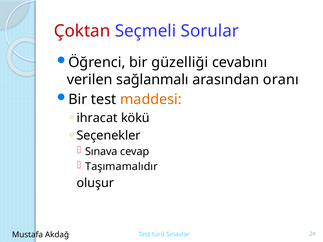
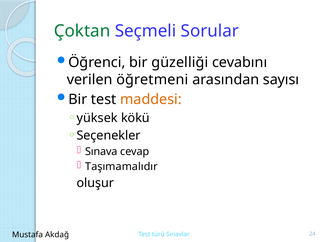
Çoktan colour: red -> green (82, 31)
sağlanmalı: sağlanmalı -> öğretmeni (152, 80)
oranı: oranı -> sayısı (281, 80)
ihracat: ihracat -> yüksek (97, 118)
